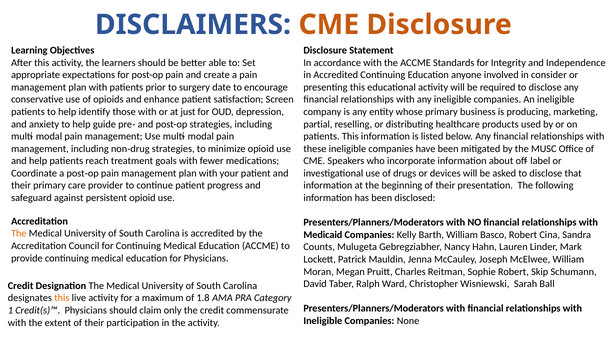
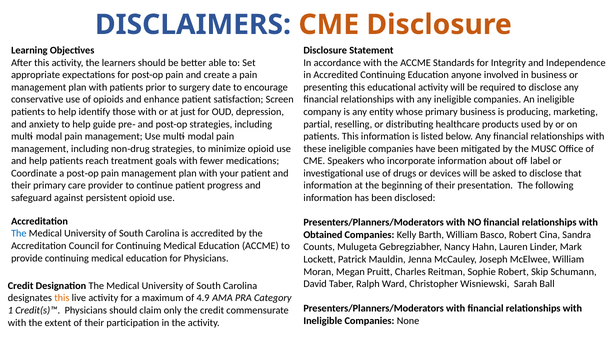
in consider: consider -> business (549, 75)
The colour: orange -> blue (19, 234)
Medicaid: Medicaid -> Obtained (323, 235)
1.8: 1.8 -> 4.9 (203, 299)
